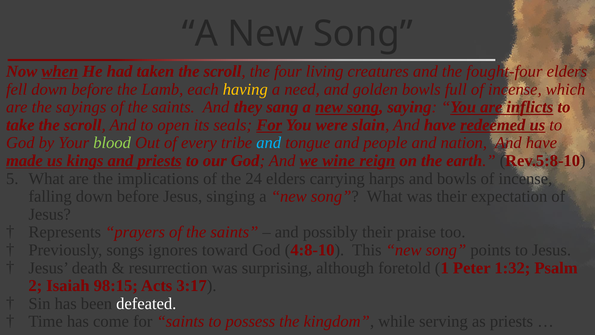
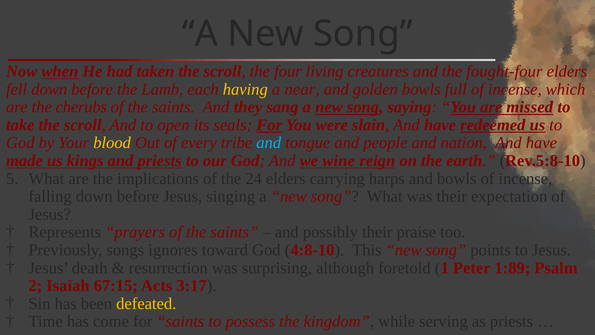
need: need -> near (302, 89)
sayings: sayings -> cherubs (81, 107)
inflicts: inflicts -> missed (530, 107)
blood colour: light green -> yellow (112, 143)
1:32: 1:32 -> 1:89 (512, 268)
98:15: 98:15 -> 67:15 (116, 286)
defeated colour: white -> yellow (146, 303)
